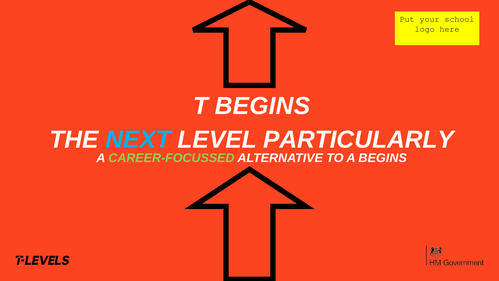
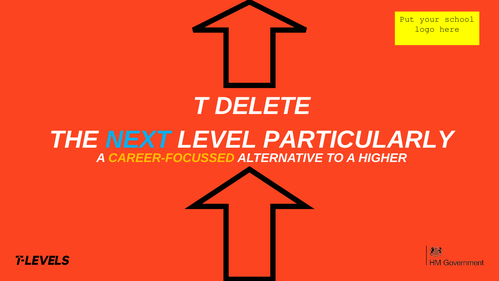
T BEGINS: BEGINS -> DELETE (263, 106)
CAREER-FOCUSSED colour: light green -> yellow (171, 158)
A BEGINS: BEGINS -> HIGHER (383, 158)
